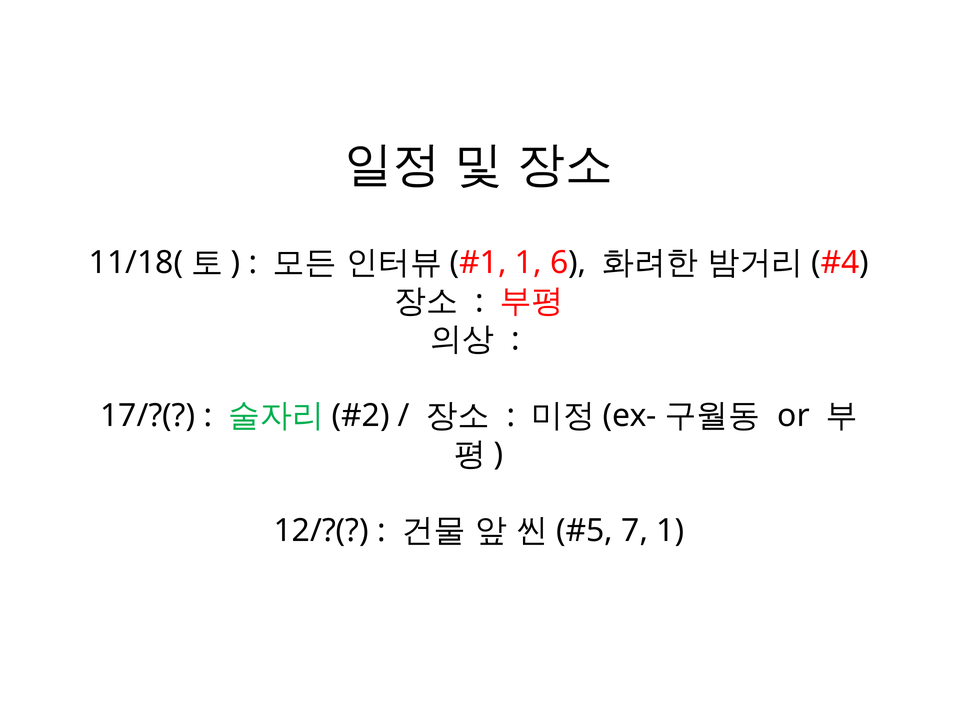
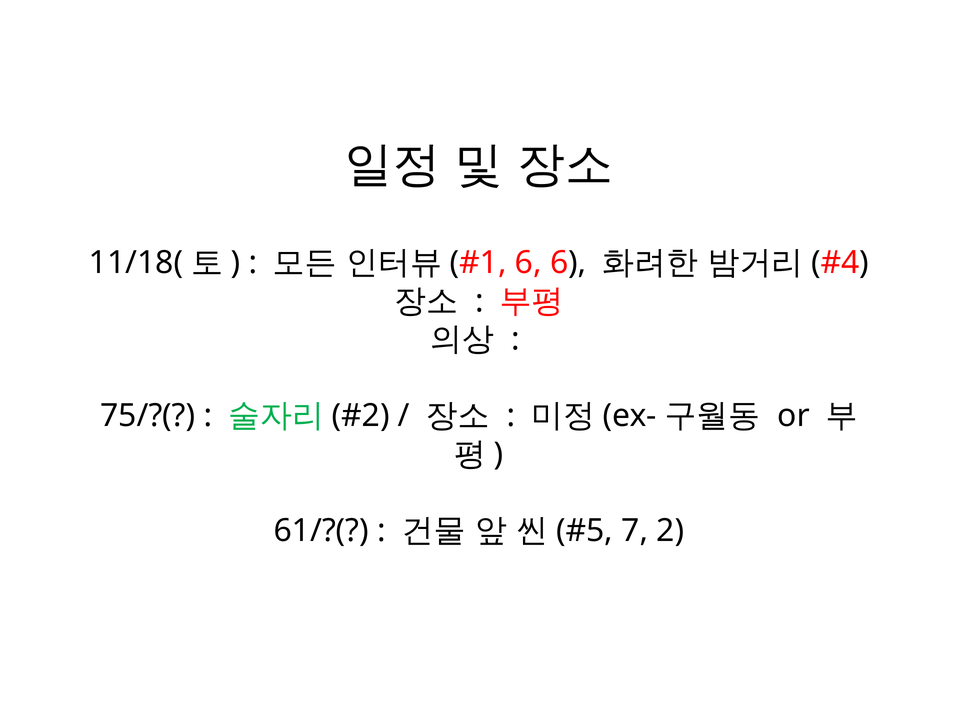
1: 1 -> 6 (528, 263)
17/?(: 17/?( -> 75/?( (148, 416)
12/?(: 12/?( -> 61/?( (321, 531)
7 1: 1 -> 2 (670, 531)
